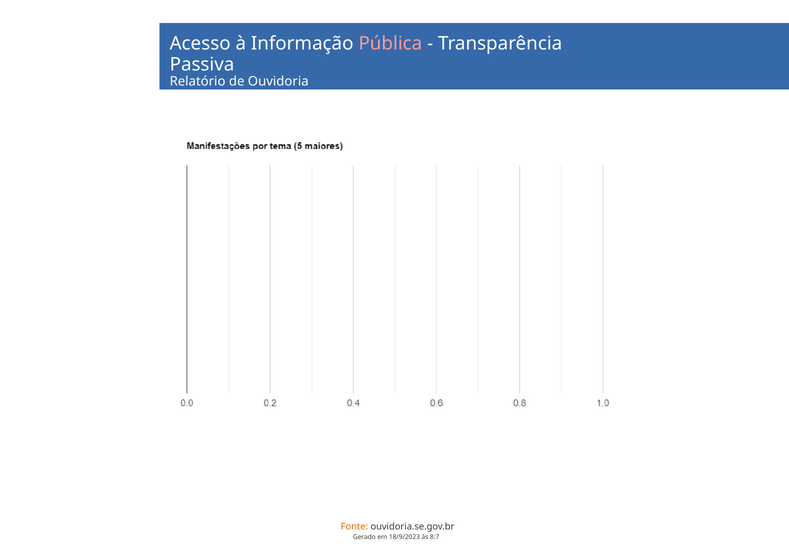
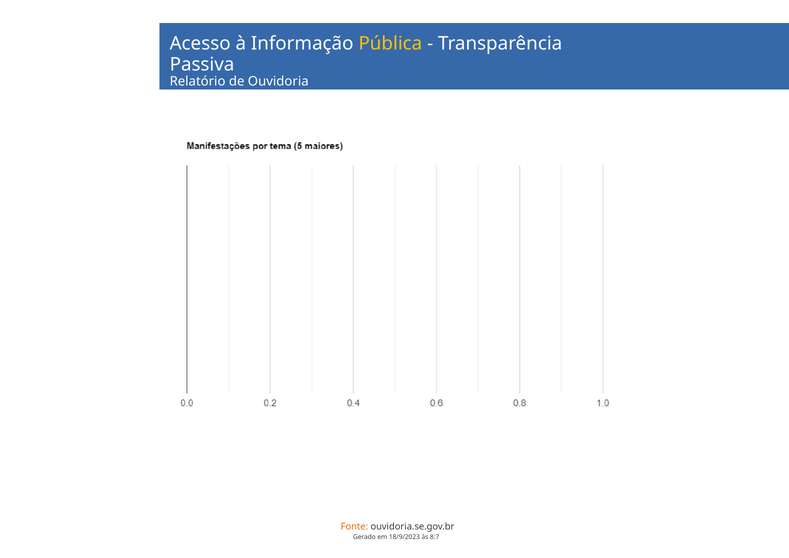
Pública colour: pink -> yellow (390, 44)
